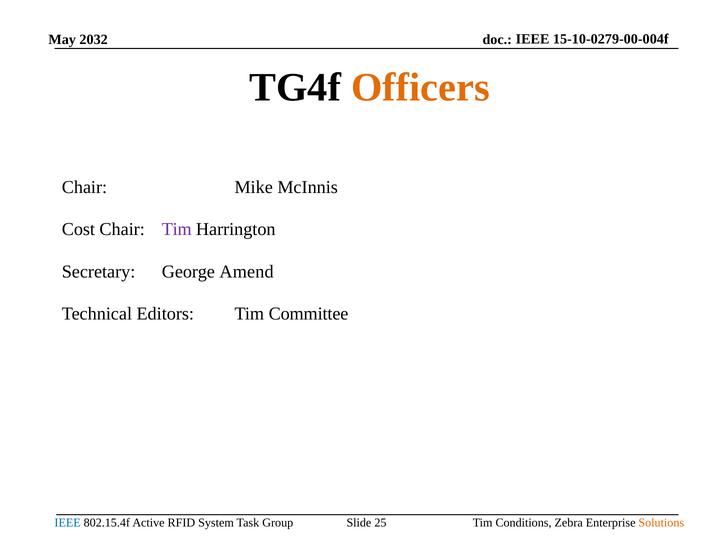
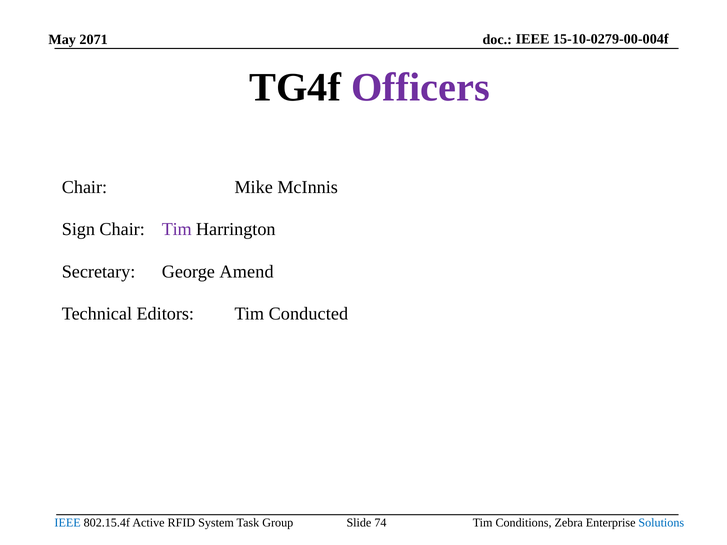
2032: 2032 -> 2071 (94, 40)
Officers colour: orange -> purple (420, 88)
Cost: Cost -> Sign (78, 229)
Committee: Committee -> Conducted (308, 314)
Solutions colour: orange -> blue (661, 523)
25: 25 -> 74 (380, 523)
